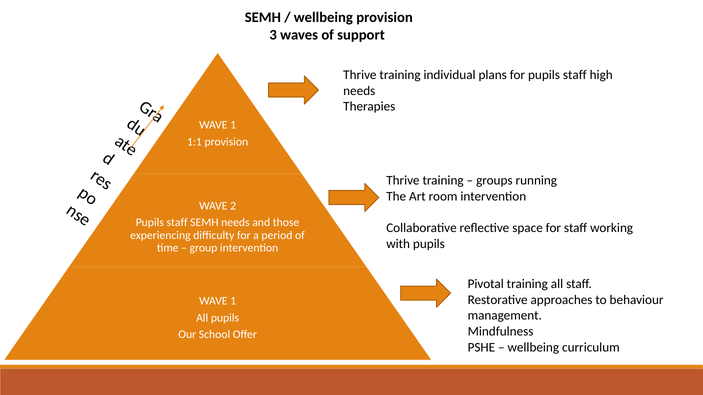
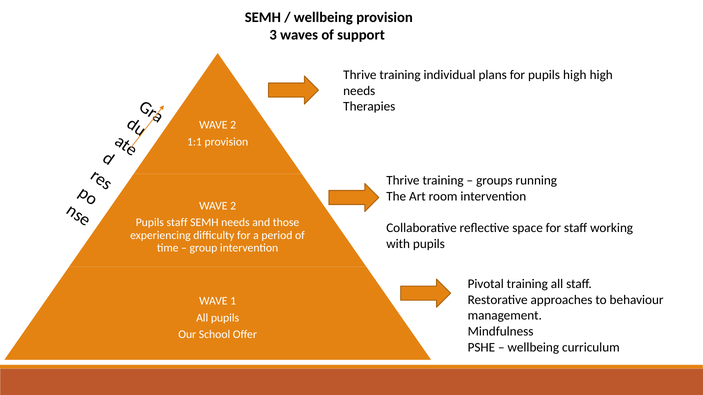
for pupils staff: staff -> high (575, 75)
1: 1 -> 2 (233, 125)
